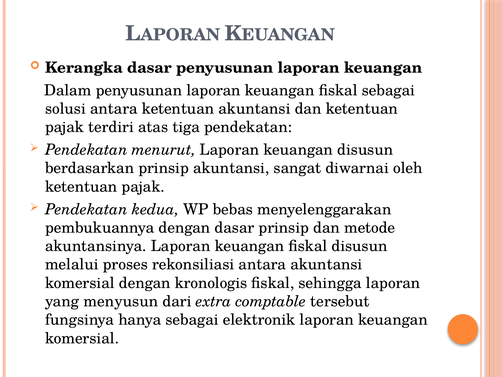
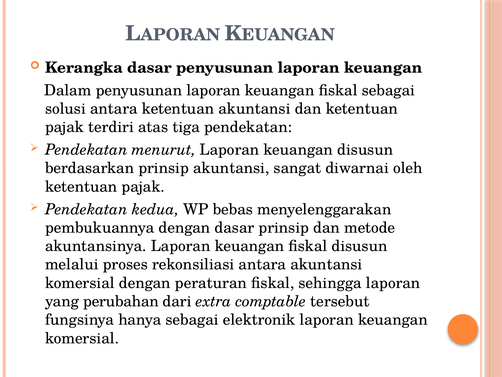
kronologis: kronologis -> peraturan (211, 283)
menyusun: menyusun -> perubahan (121, 301)
